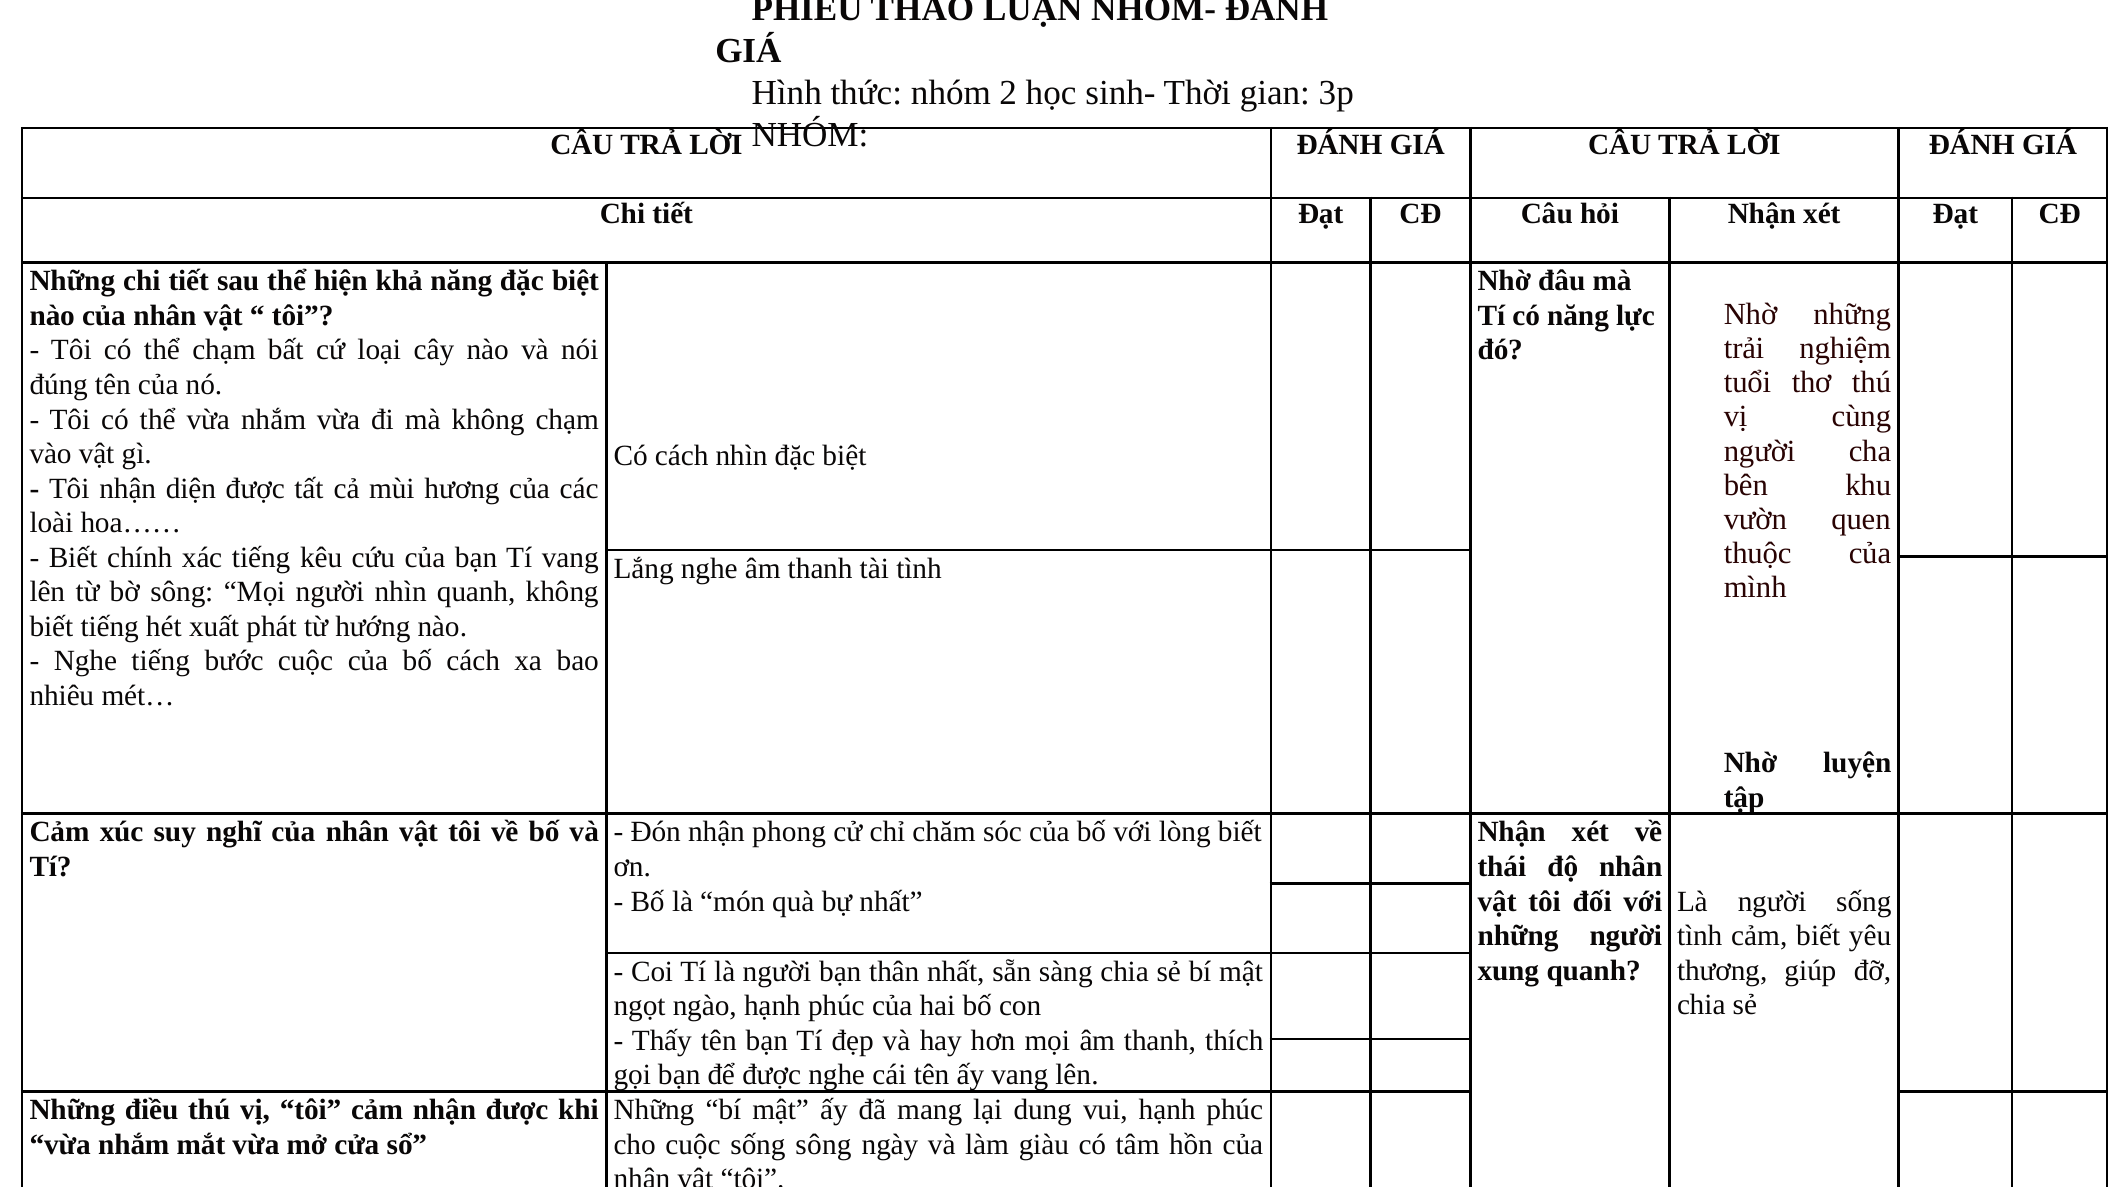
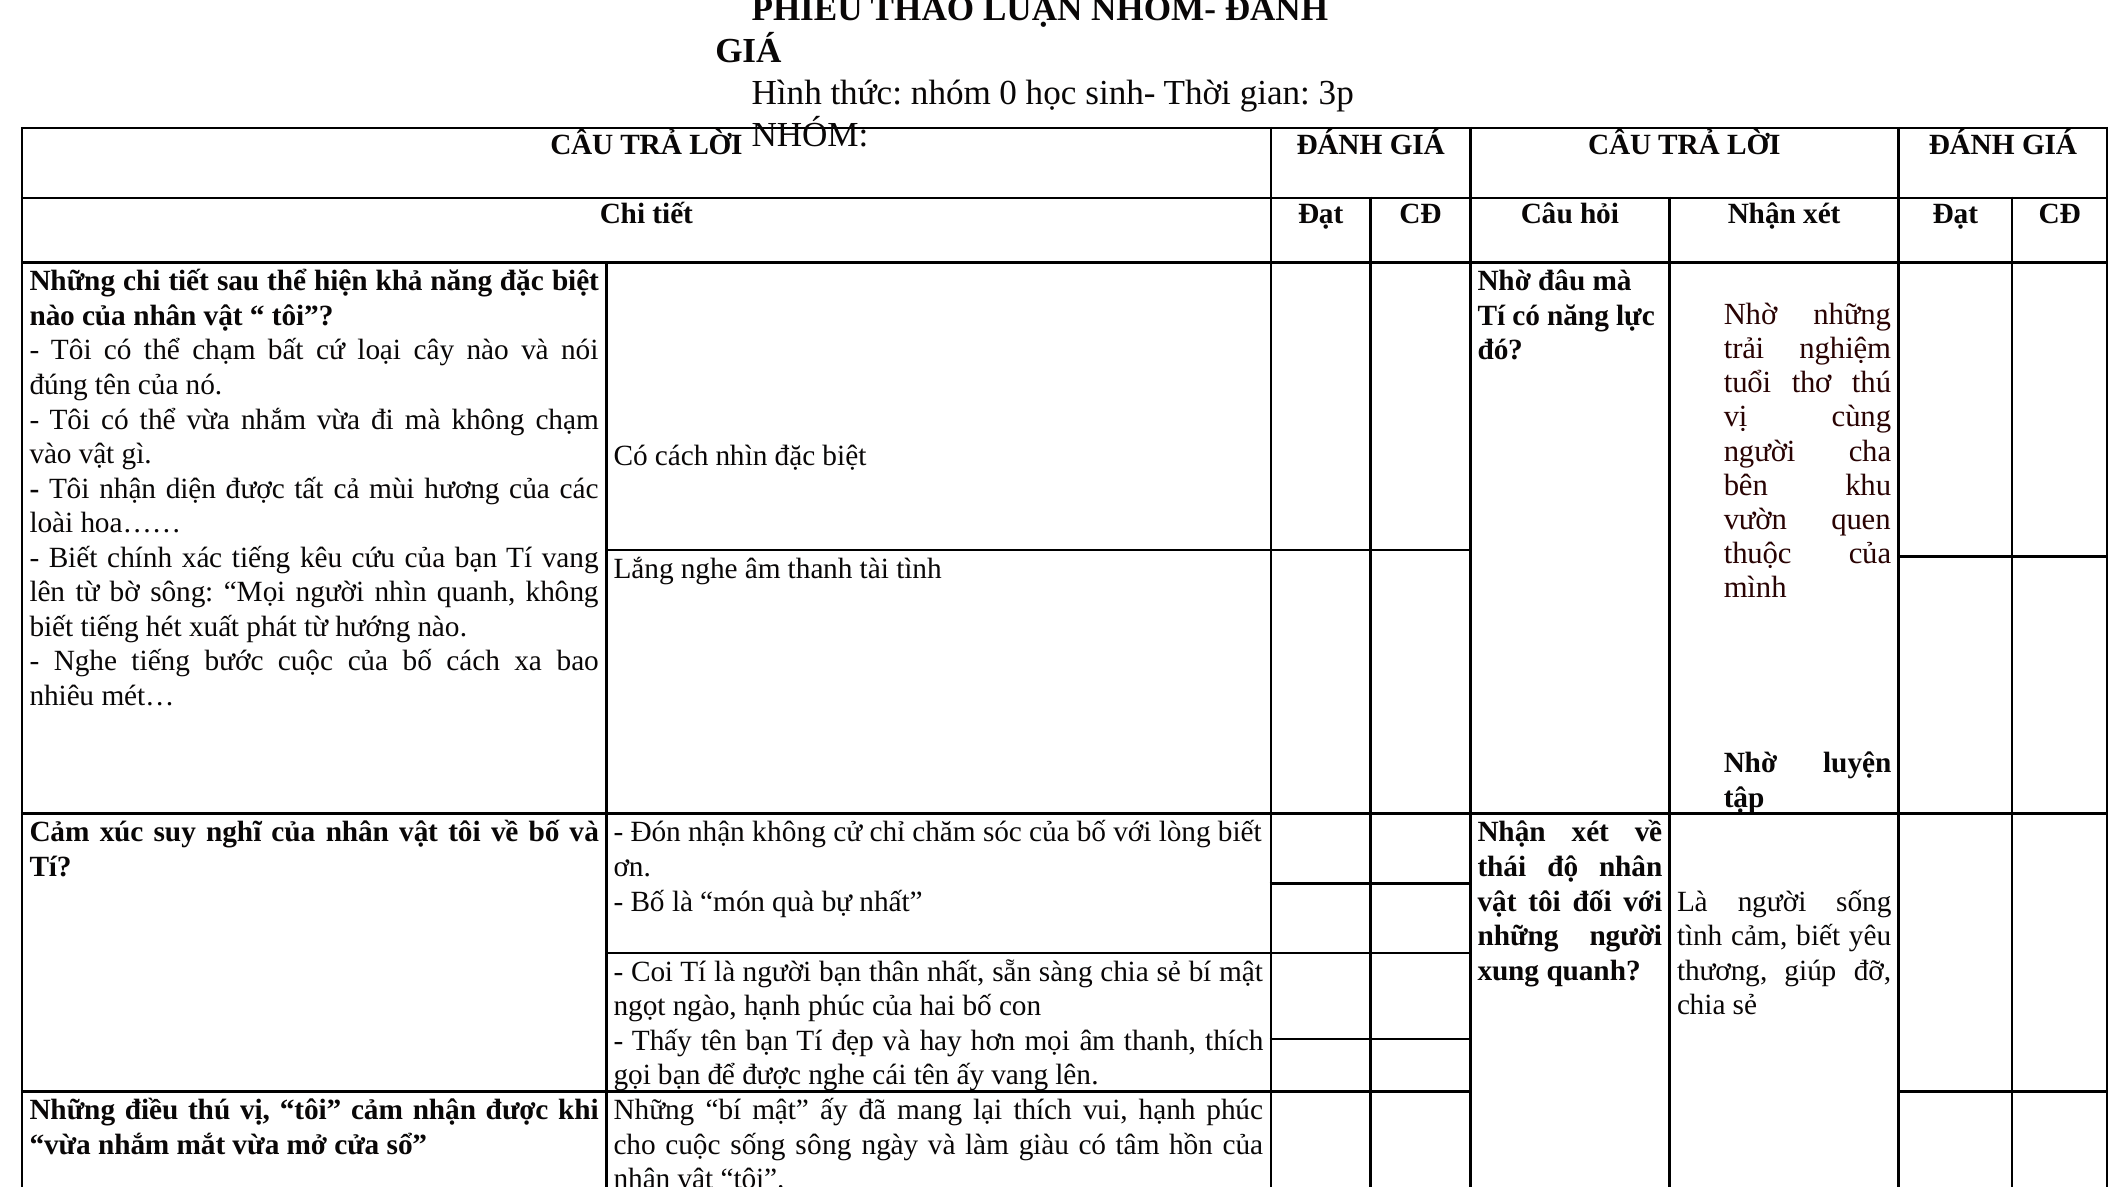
2: 2 -> 0 (1008, 93)
nhận phong: phong -> không (789, 832)
lại dung: dung -> thích (1043, 1110)
